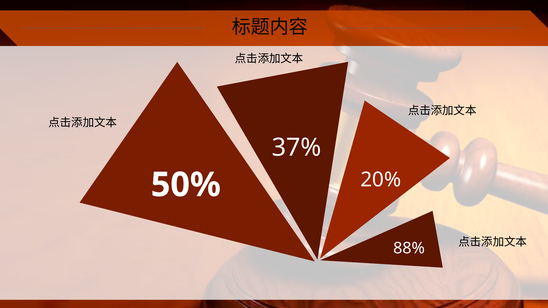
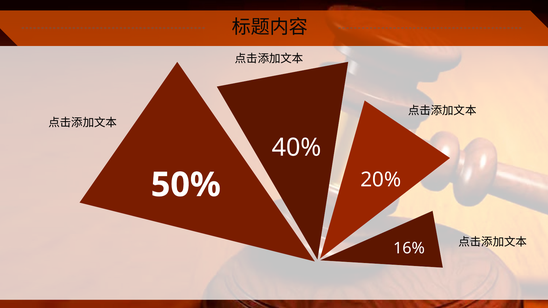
37%: 37% -> 40% (297, 148)
88%: 88% -> 16% (409, 249)
